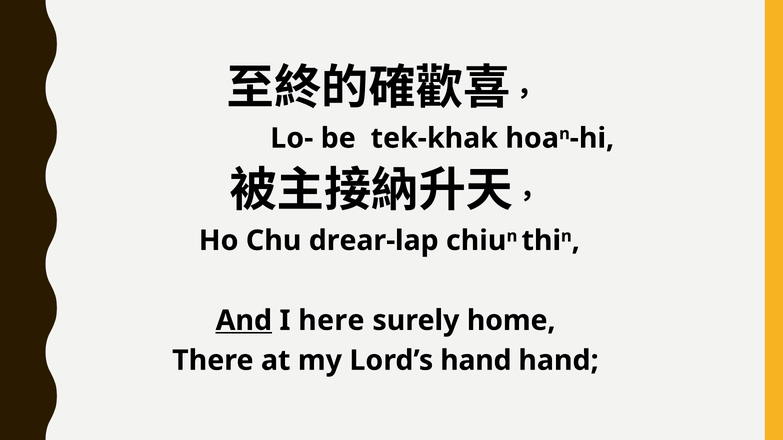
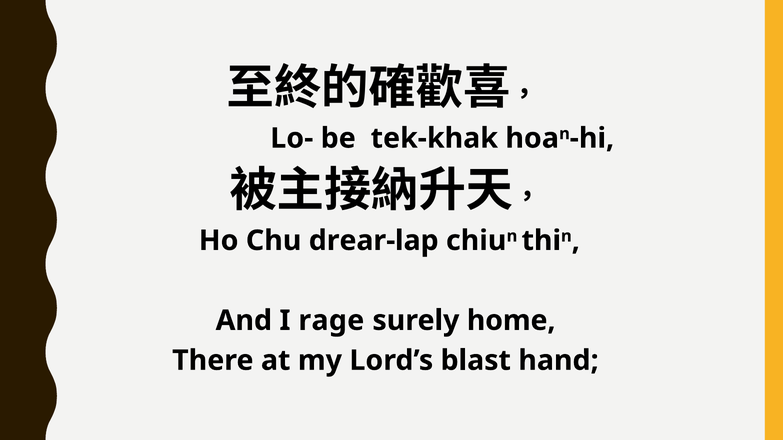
And underline: present -> none (244, 321)
here: here -> rage (331, 321)
Lord’s hand: hand -> blast (476, 361)
